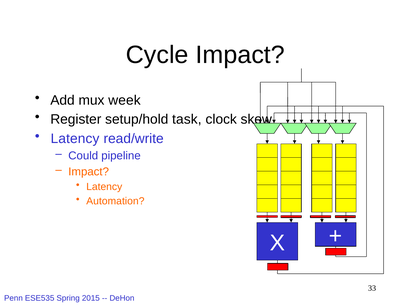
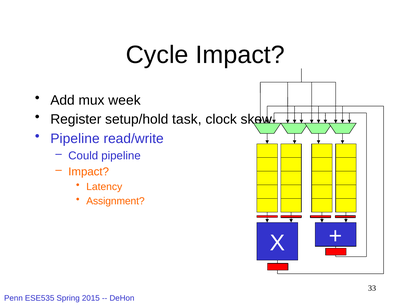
Latency: Latency -> Pipeline (75, 139)
Automation: Automation -> Assignment (115, 201)
